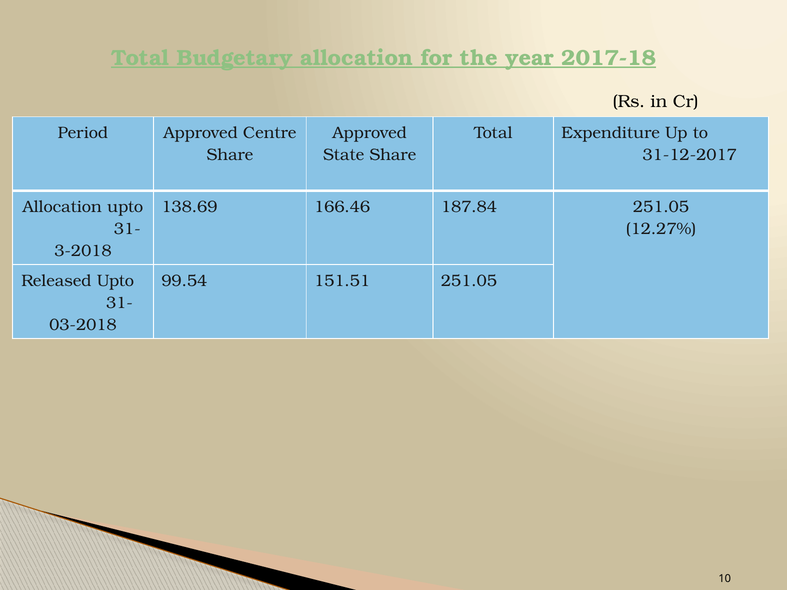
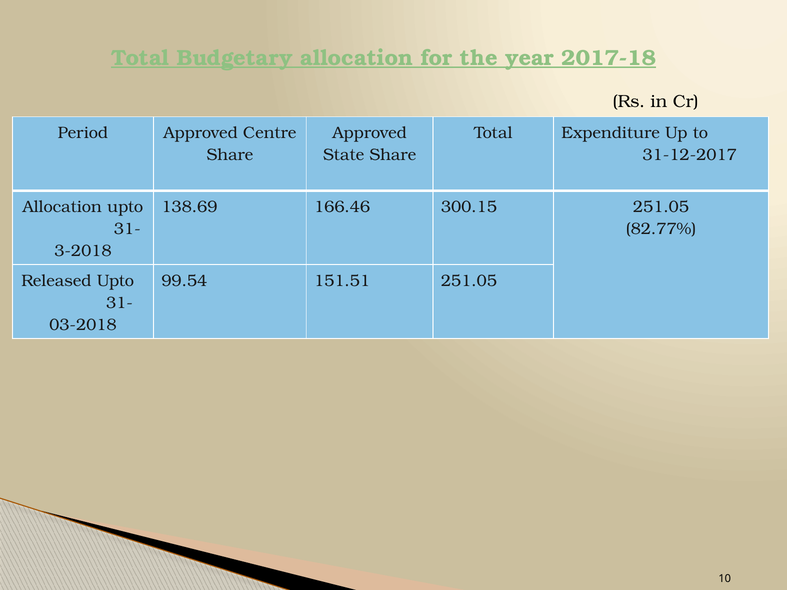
187.84: 187.84 -> 300.15 (469, 207)
12.27%: 12.27% -> 82.77% (661, 229)
